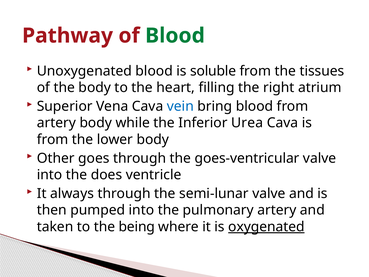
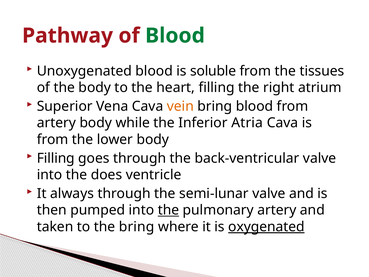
vein colour: blue -> orange (180, 106)
Urea: Urea -> Atria (247, 123)
Other: Other -> Filling (56, 158)
goes-ventricular: goes-ventricular -> back-ventricular (247, 158)
the underline: none -> present (168, 210)
the being: being -> bring (137, 227)
